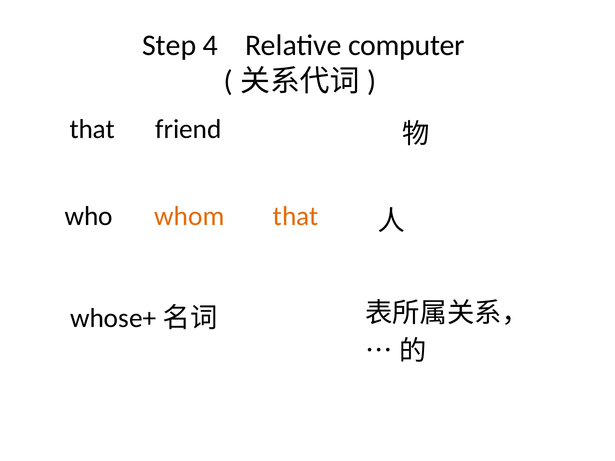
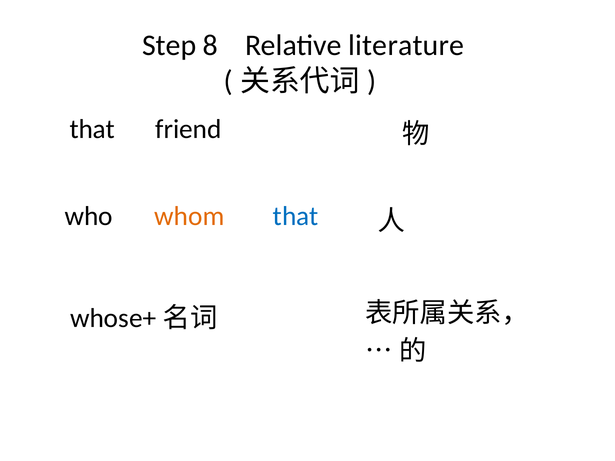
4: 4 -> 8 (211, 45)
computer: computer -> literature (406, 45)
that colour: orange -> blue (296, 216)
